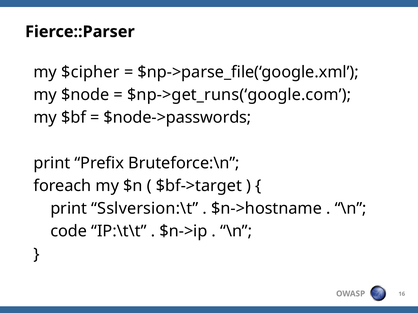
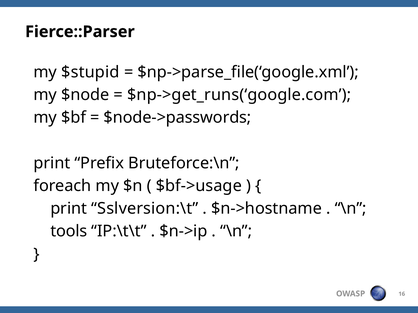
$cipher: $cipher -> $stupid (90, 72)
$bf->target: $bf->target -> $bf->usage (199, 186)
code: code -> tools (69, 232)
